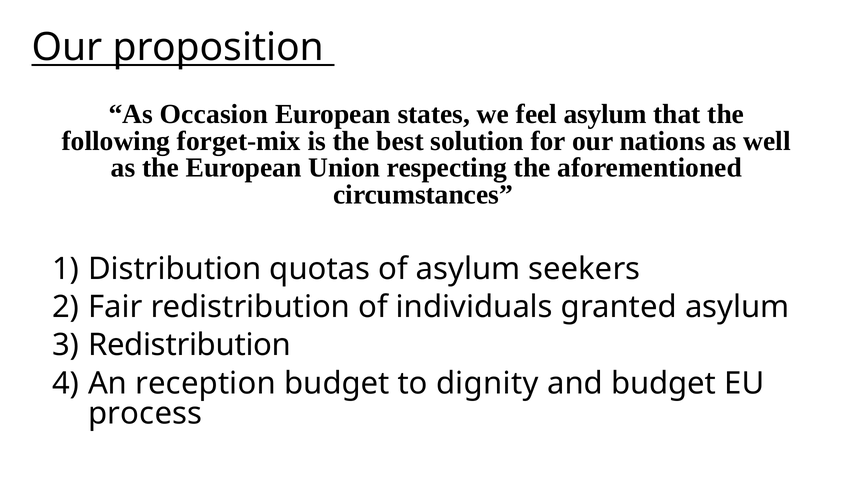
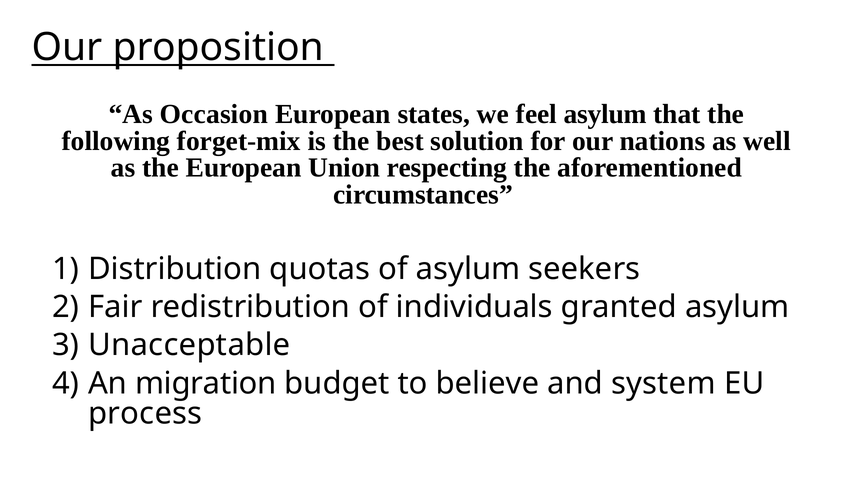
Redistribution: Redistribution -> Unacceptable (189, 345)
reception: reception -> migration (206, 383)
dignity: dignity -> believe (487, 383)
and budget: budget -> system (663, 383)
